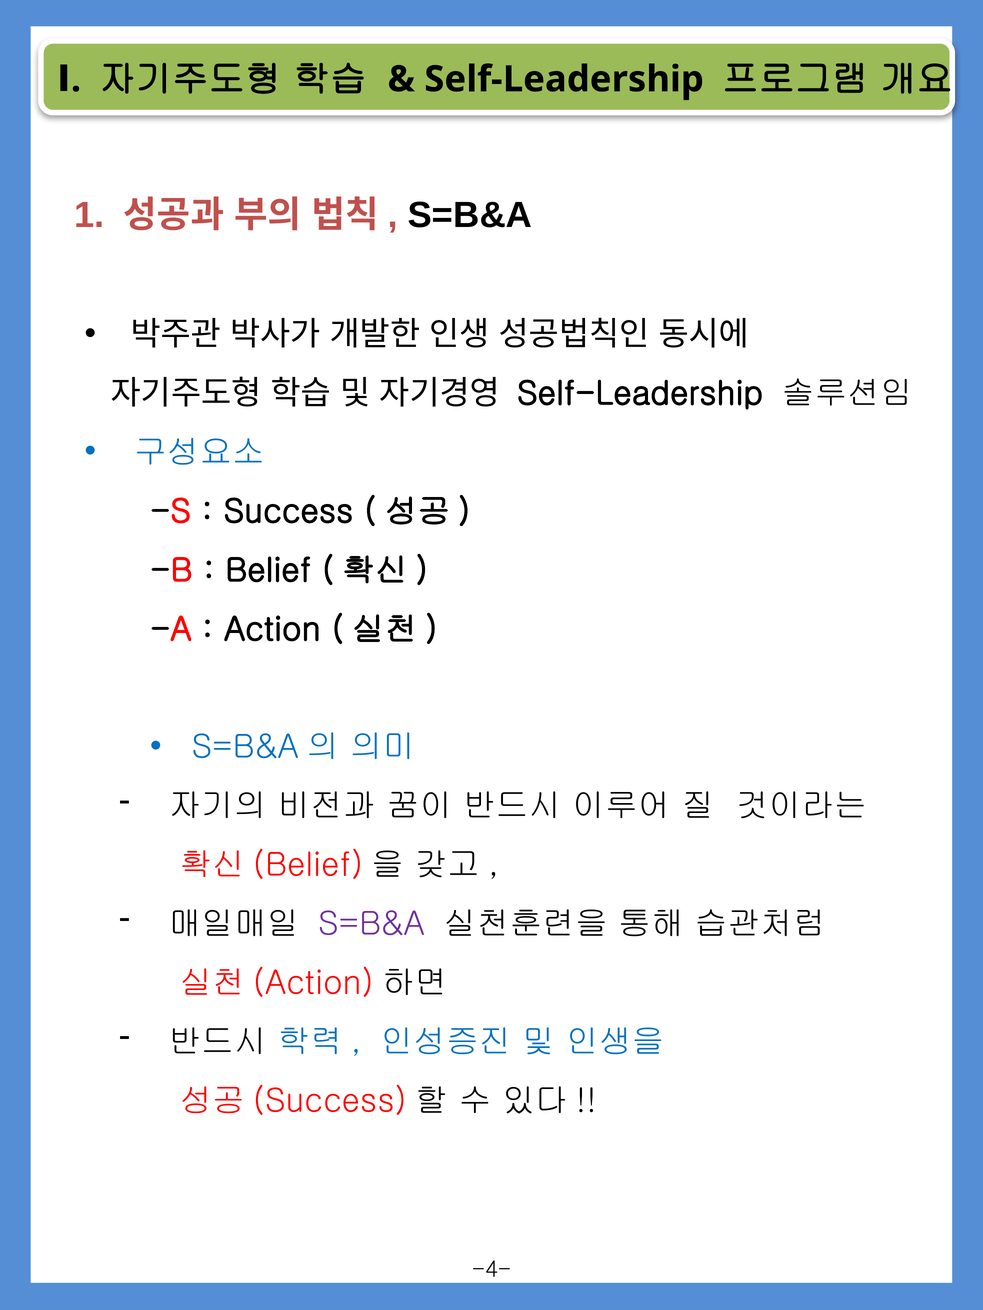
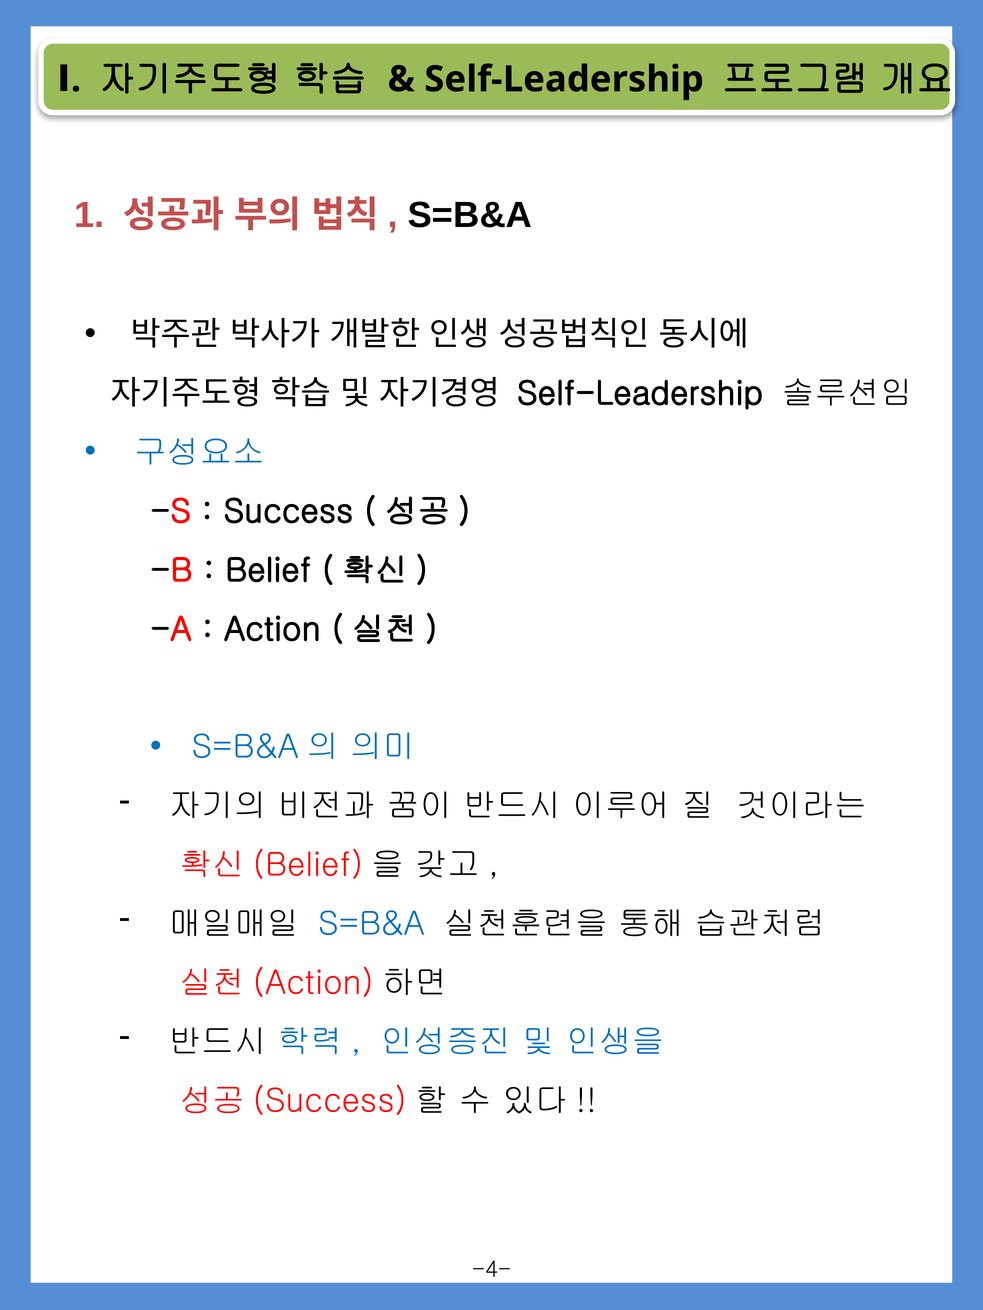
S=B&A colour: purple -> blue (372, 925)
